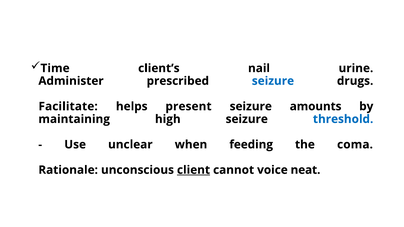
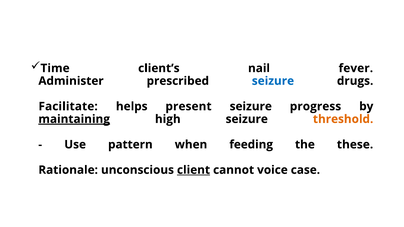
urine: urine -> fever (356, 68)
amounts: amounts -> progress (315, 106)
maintaining underline: none -> present (74, 119)
threshold colour: blue -> orange (343, 119)
unclear: unclear -> pattern (130, 145)
coma: coma -> these (355, 145)
neat: neat -> case (305, 170)
